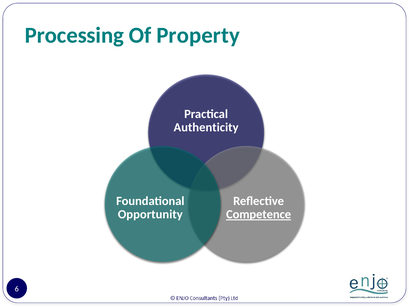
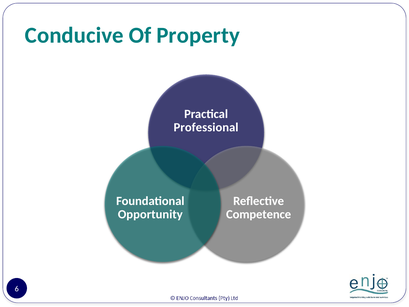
Processing: Processing -> Conducive (74, 35)
Authenticity: Authenticity -> Professional (206, 127)
Competence underline: present -> none (259, 214)
